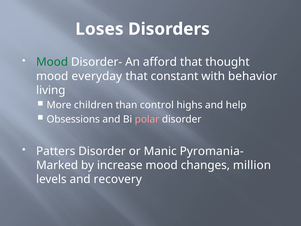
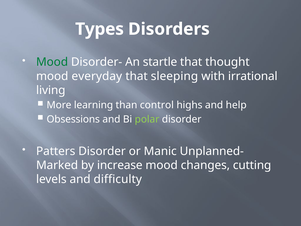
Loses: Loses -> Types (100, 29)
afford: afford -> startle (160, 62)
constant: constant -> sleeping (174, 76)
behavior: behavior -> irrational (253, 76)
children: children -> learning (94, 105)
polar colour: pink -> light green (147, 119)
Pyromania-: Pyromania- -> Unplanned- (212, 151)
million: million -> cutting (252, 165)
recovery: recovery -> difficulty (118, 179)
